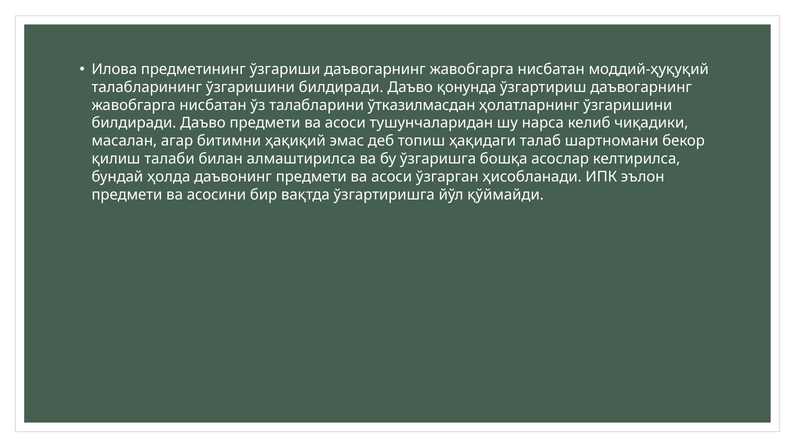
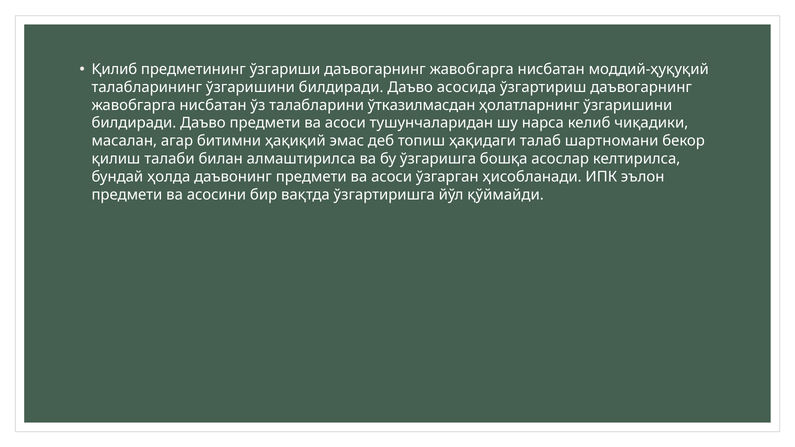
Илова: Илова -> Қилиб (114, 69)
қонунда: қонунда -> асосида (466, 87)
